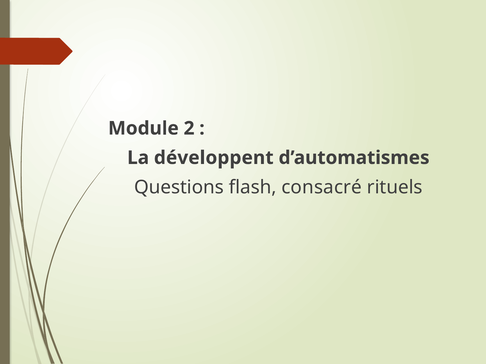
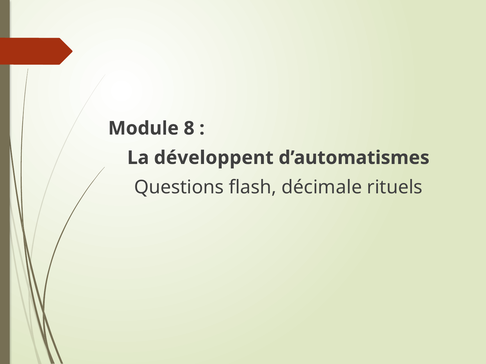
2: 2 -> 8 (189, 129)
consacré: consacré -> décimale (322, 187)
